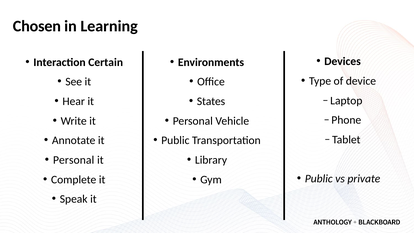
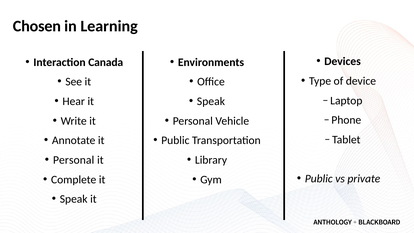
Certain: Certain -> Canada (106, 62)
States: States -> Speak (211, 101)
